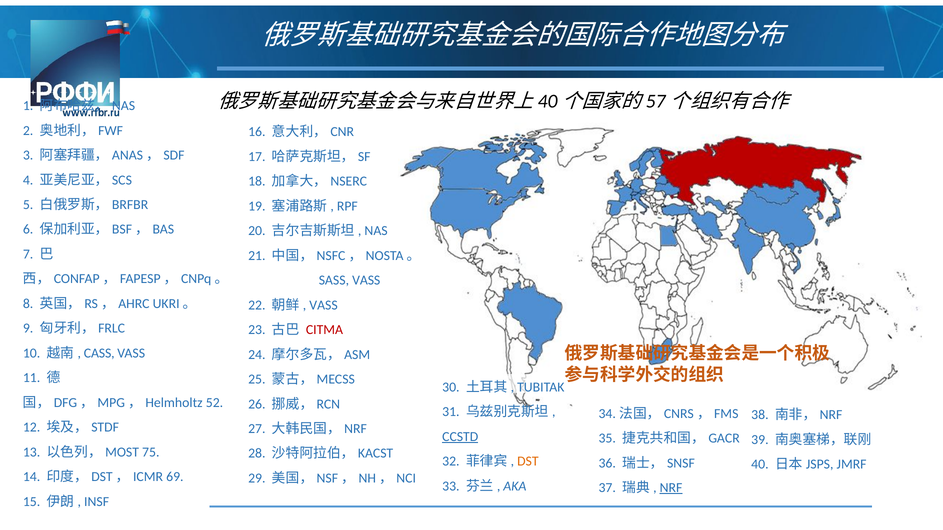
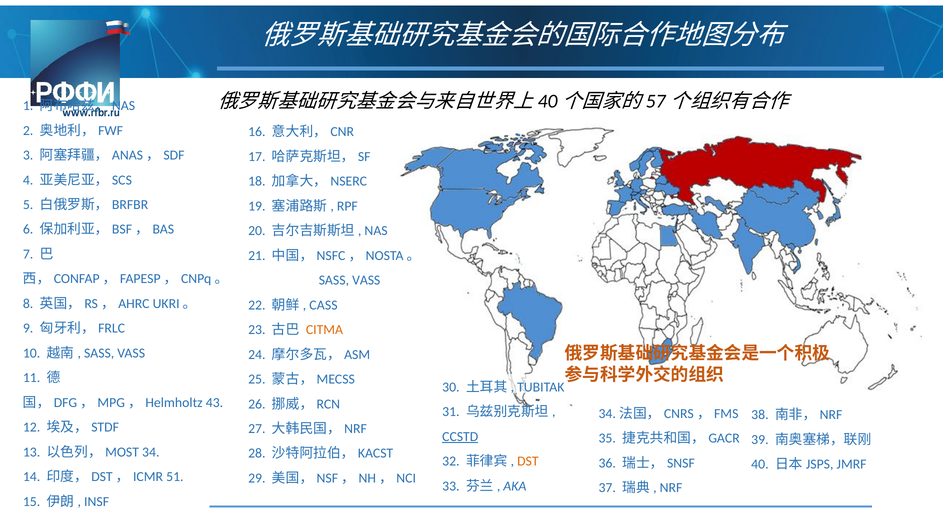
VASS: VASS -> CASS (323, 305)
CITMA colour: red -> orange (324, 330)
CASS: CASS -> SASS (99, 353)
52: 52 -> 43 (215, 403)
75: 75 -> 34 (151, 452)
69: 69 -> 51 (175, 477)
NRF underline: present -> none (671, 488)
